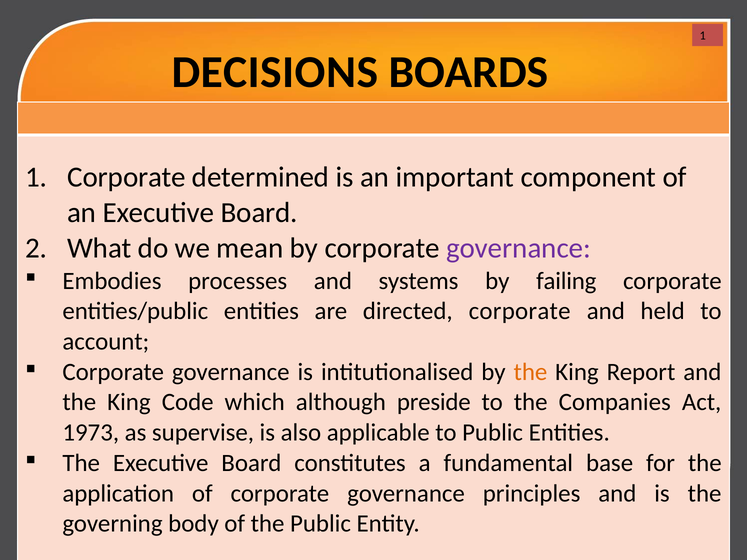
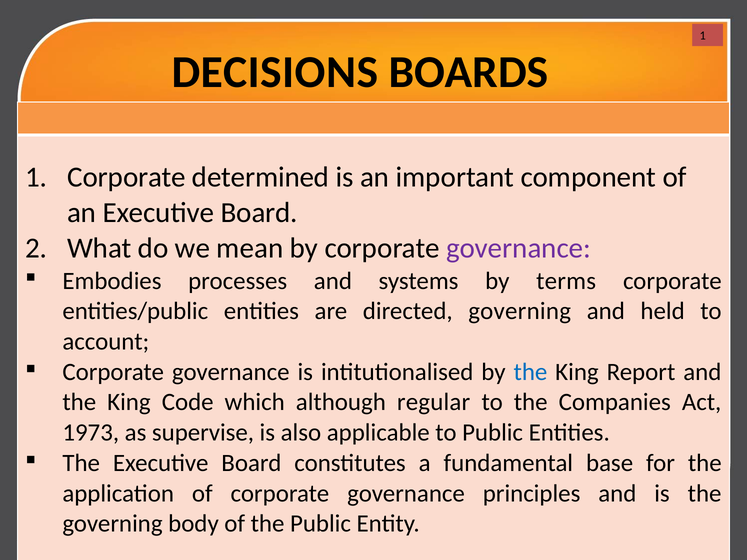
failing: failing -> terms (566, 281)
directed corporate: corporate -> governing (520, 311)
the colour: orange -> blue (530, 372)
preside: preside -> regular (434, 402)
